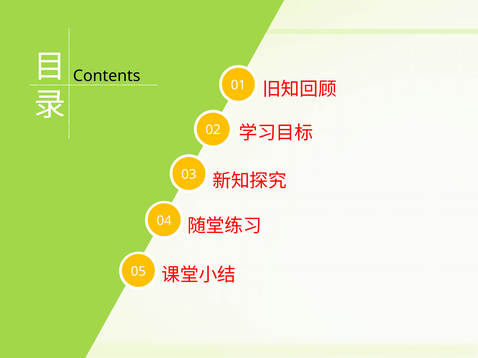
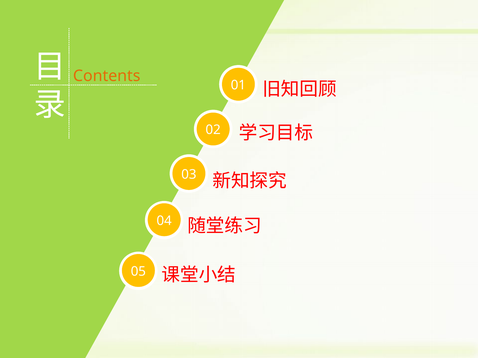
Contents colour: black -> orange (107, 76)
